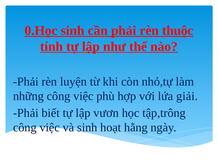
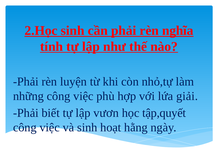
0.Học: 0.Học -> 2.Học (41, 31)
thuộc: thuộc -> nghĩa (178, 31)
tập,trông: tập,trông -> tập,quyết (164, 113)
